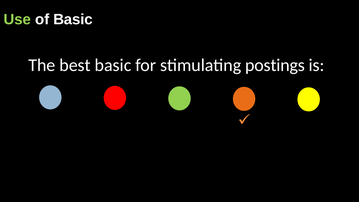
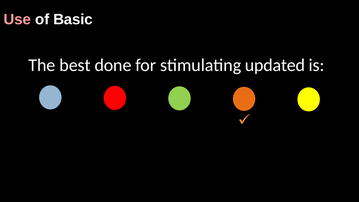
Use colour: light green -> pink (17, 19)
best basic: basic -> done (113, 65)
postings: postings -> updated (275, 65)
